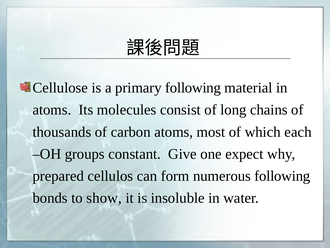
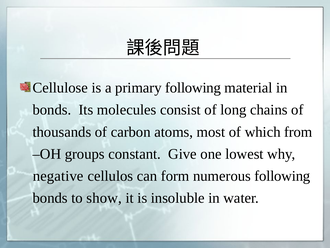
atoms: atoms -> bonds (52, 110)
each: each -> from (298, 132)
expect: expect -> lowest (244, 154)
prepared: prepared -> negative (58, 176)
